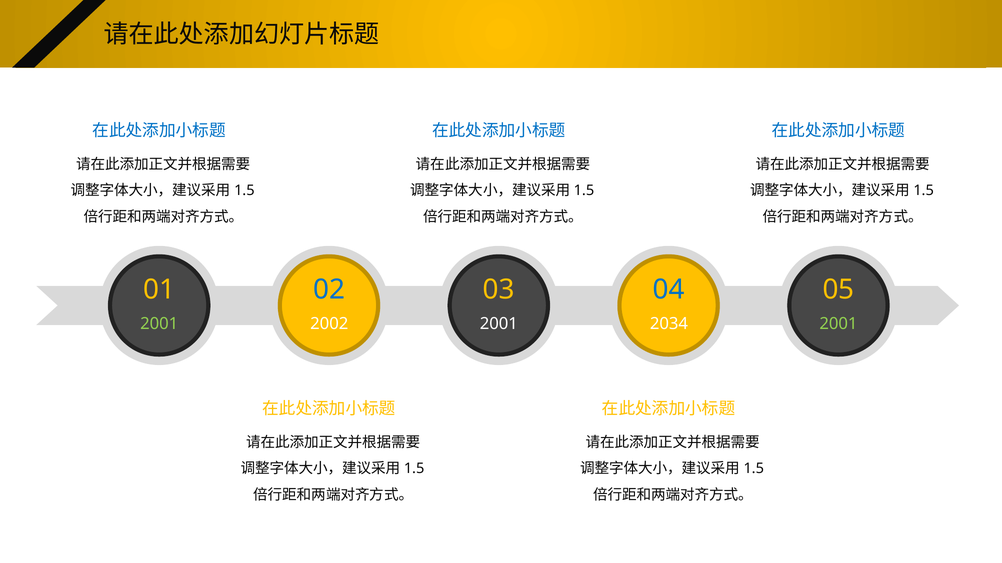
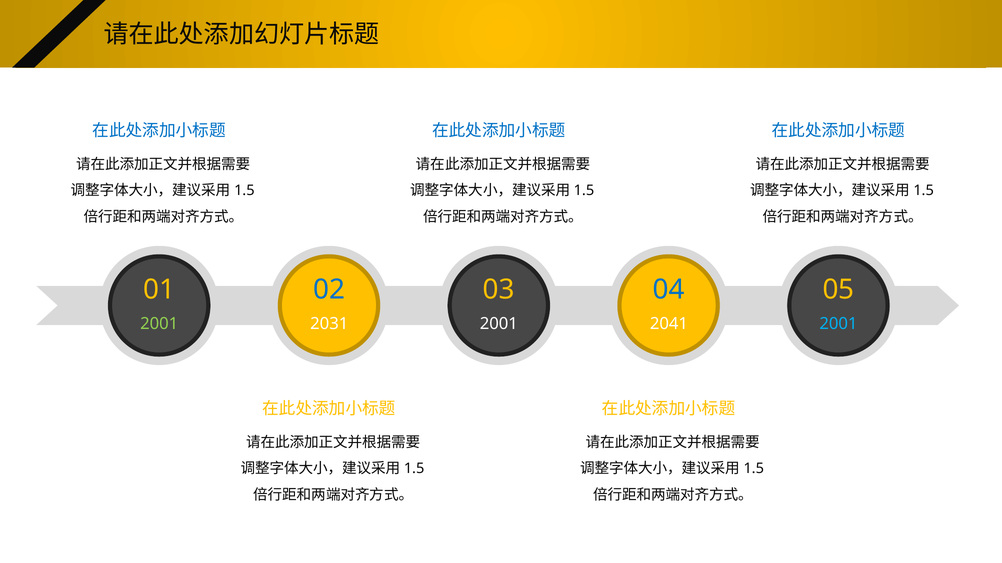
2002: 2002 -> 2031 (329, 324)
2034: 2034 -> 2041 (669, 324)
2001 colour: light green -> light blue (838, 324)
